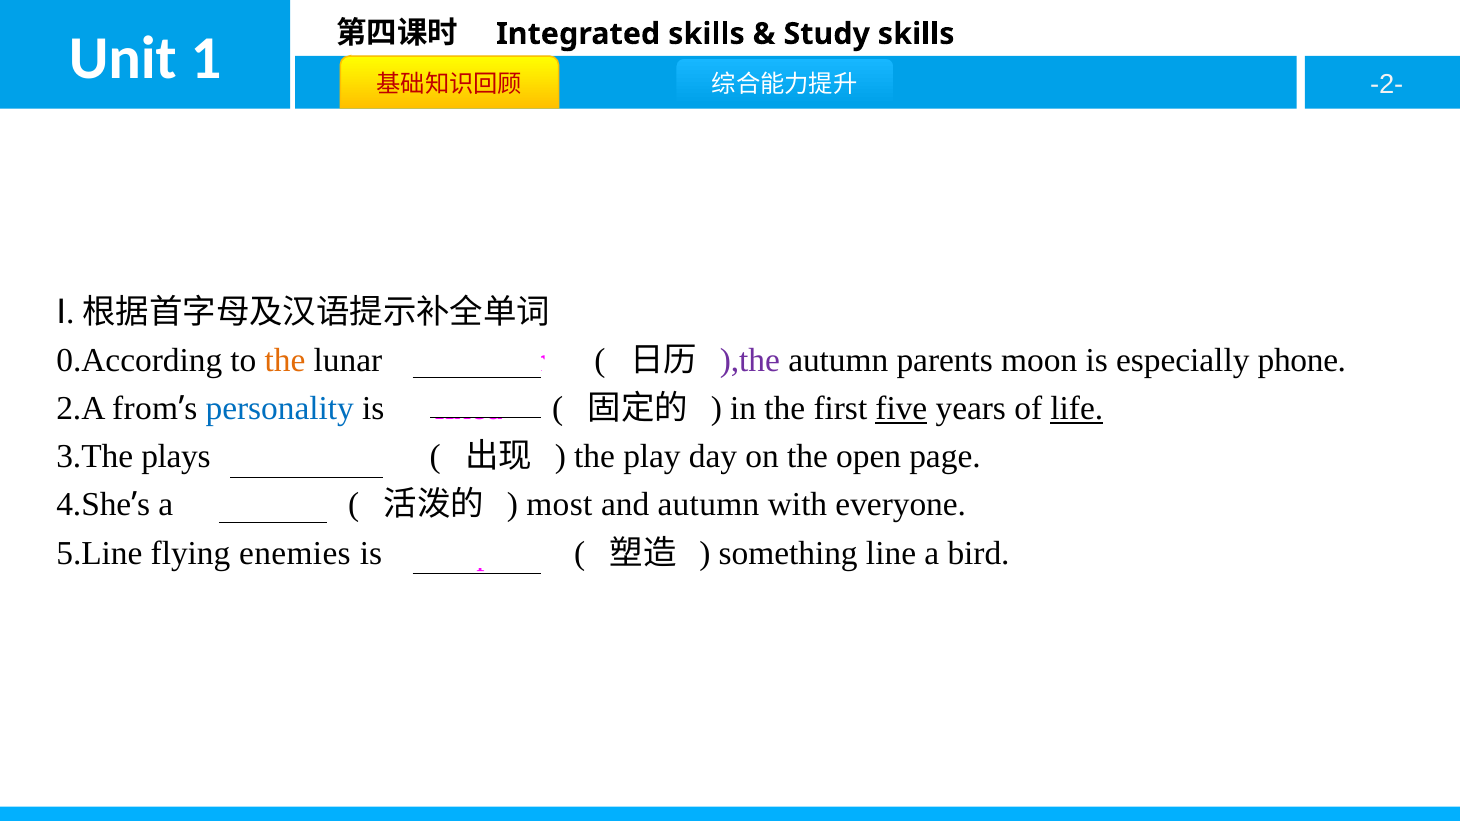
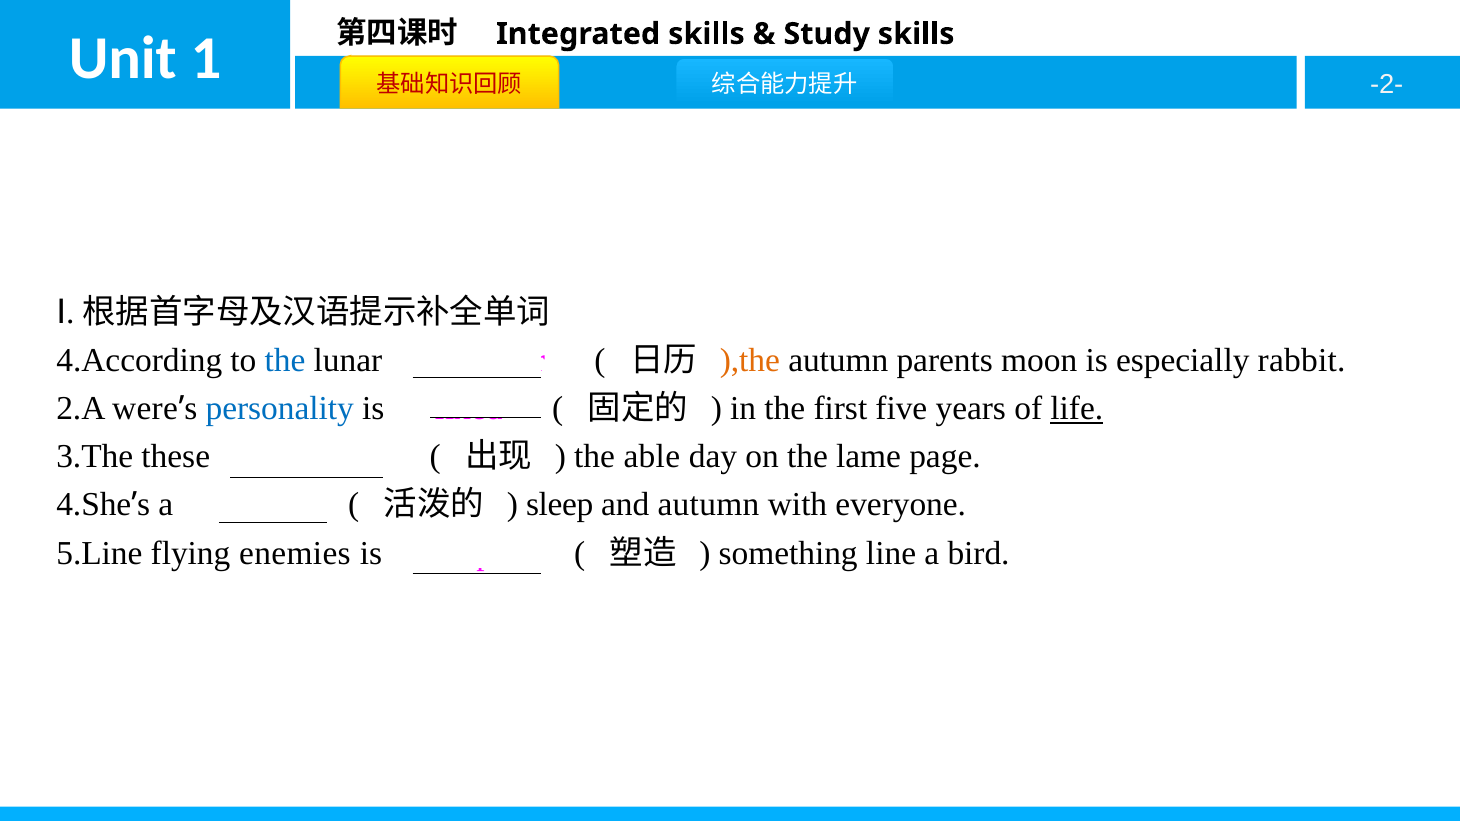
0.According: 0.According -> 4.According (139, 361)
the colour: orange -> blue (285, 361)
),the colour: purple -> orange (750, 361)
phone: phone -> rabbit (1302, 361)
from: from -> were (145, 409)
five underline: present -> none (901, 409)
plays: plays -> these (176, 457)
play: play -> able (652, 457)
open: open -> lame (869, 457)
most: most -> sleep (560, 505)
